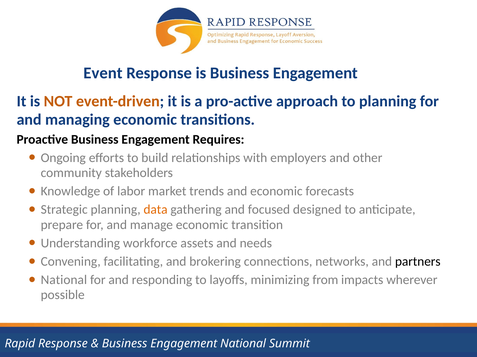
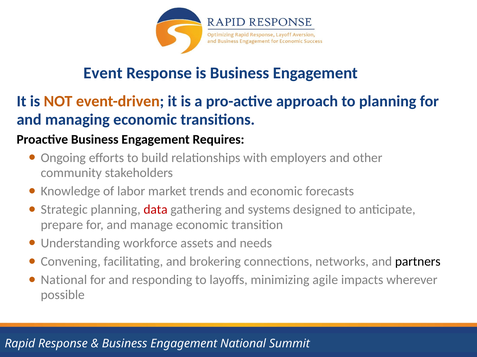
data colour: orange -> red (156, 210)
focused: focused -> systems (269, 210)
from: from -> agile (325, 280)
